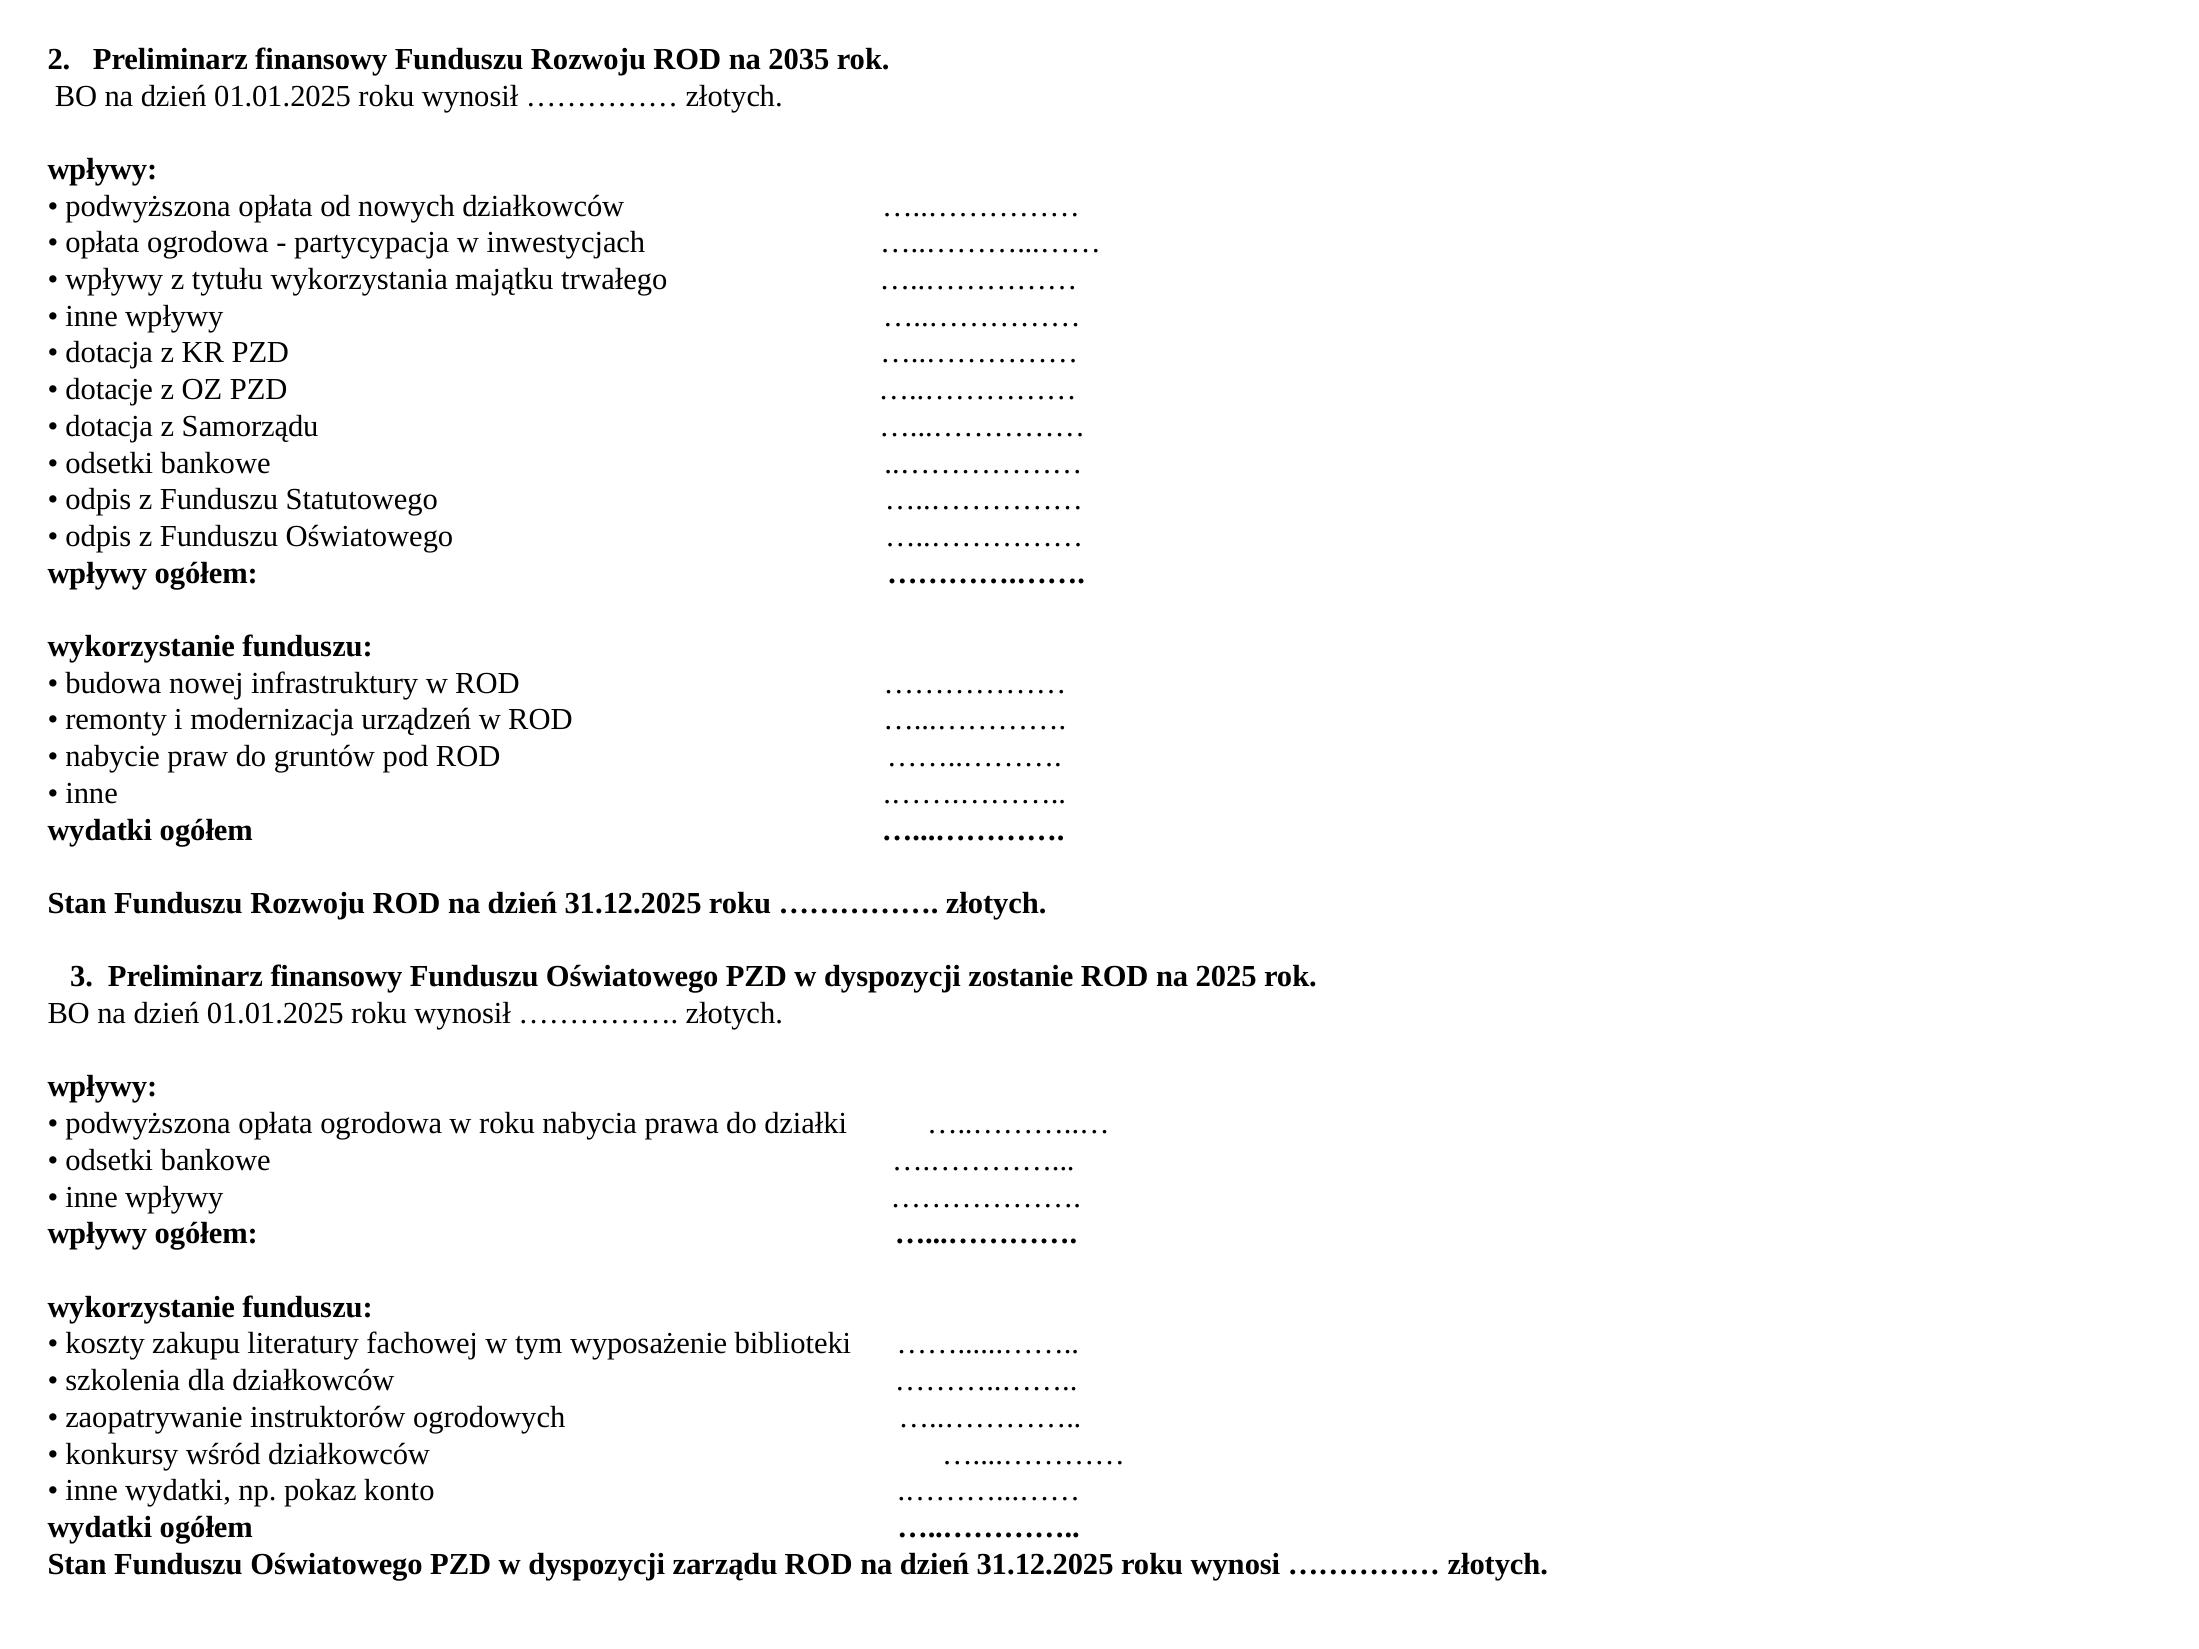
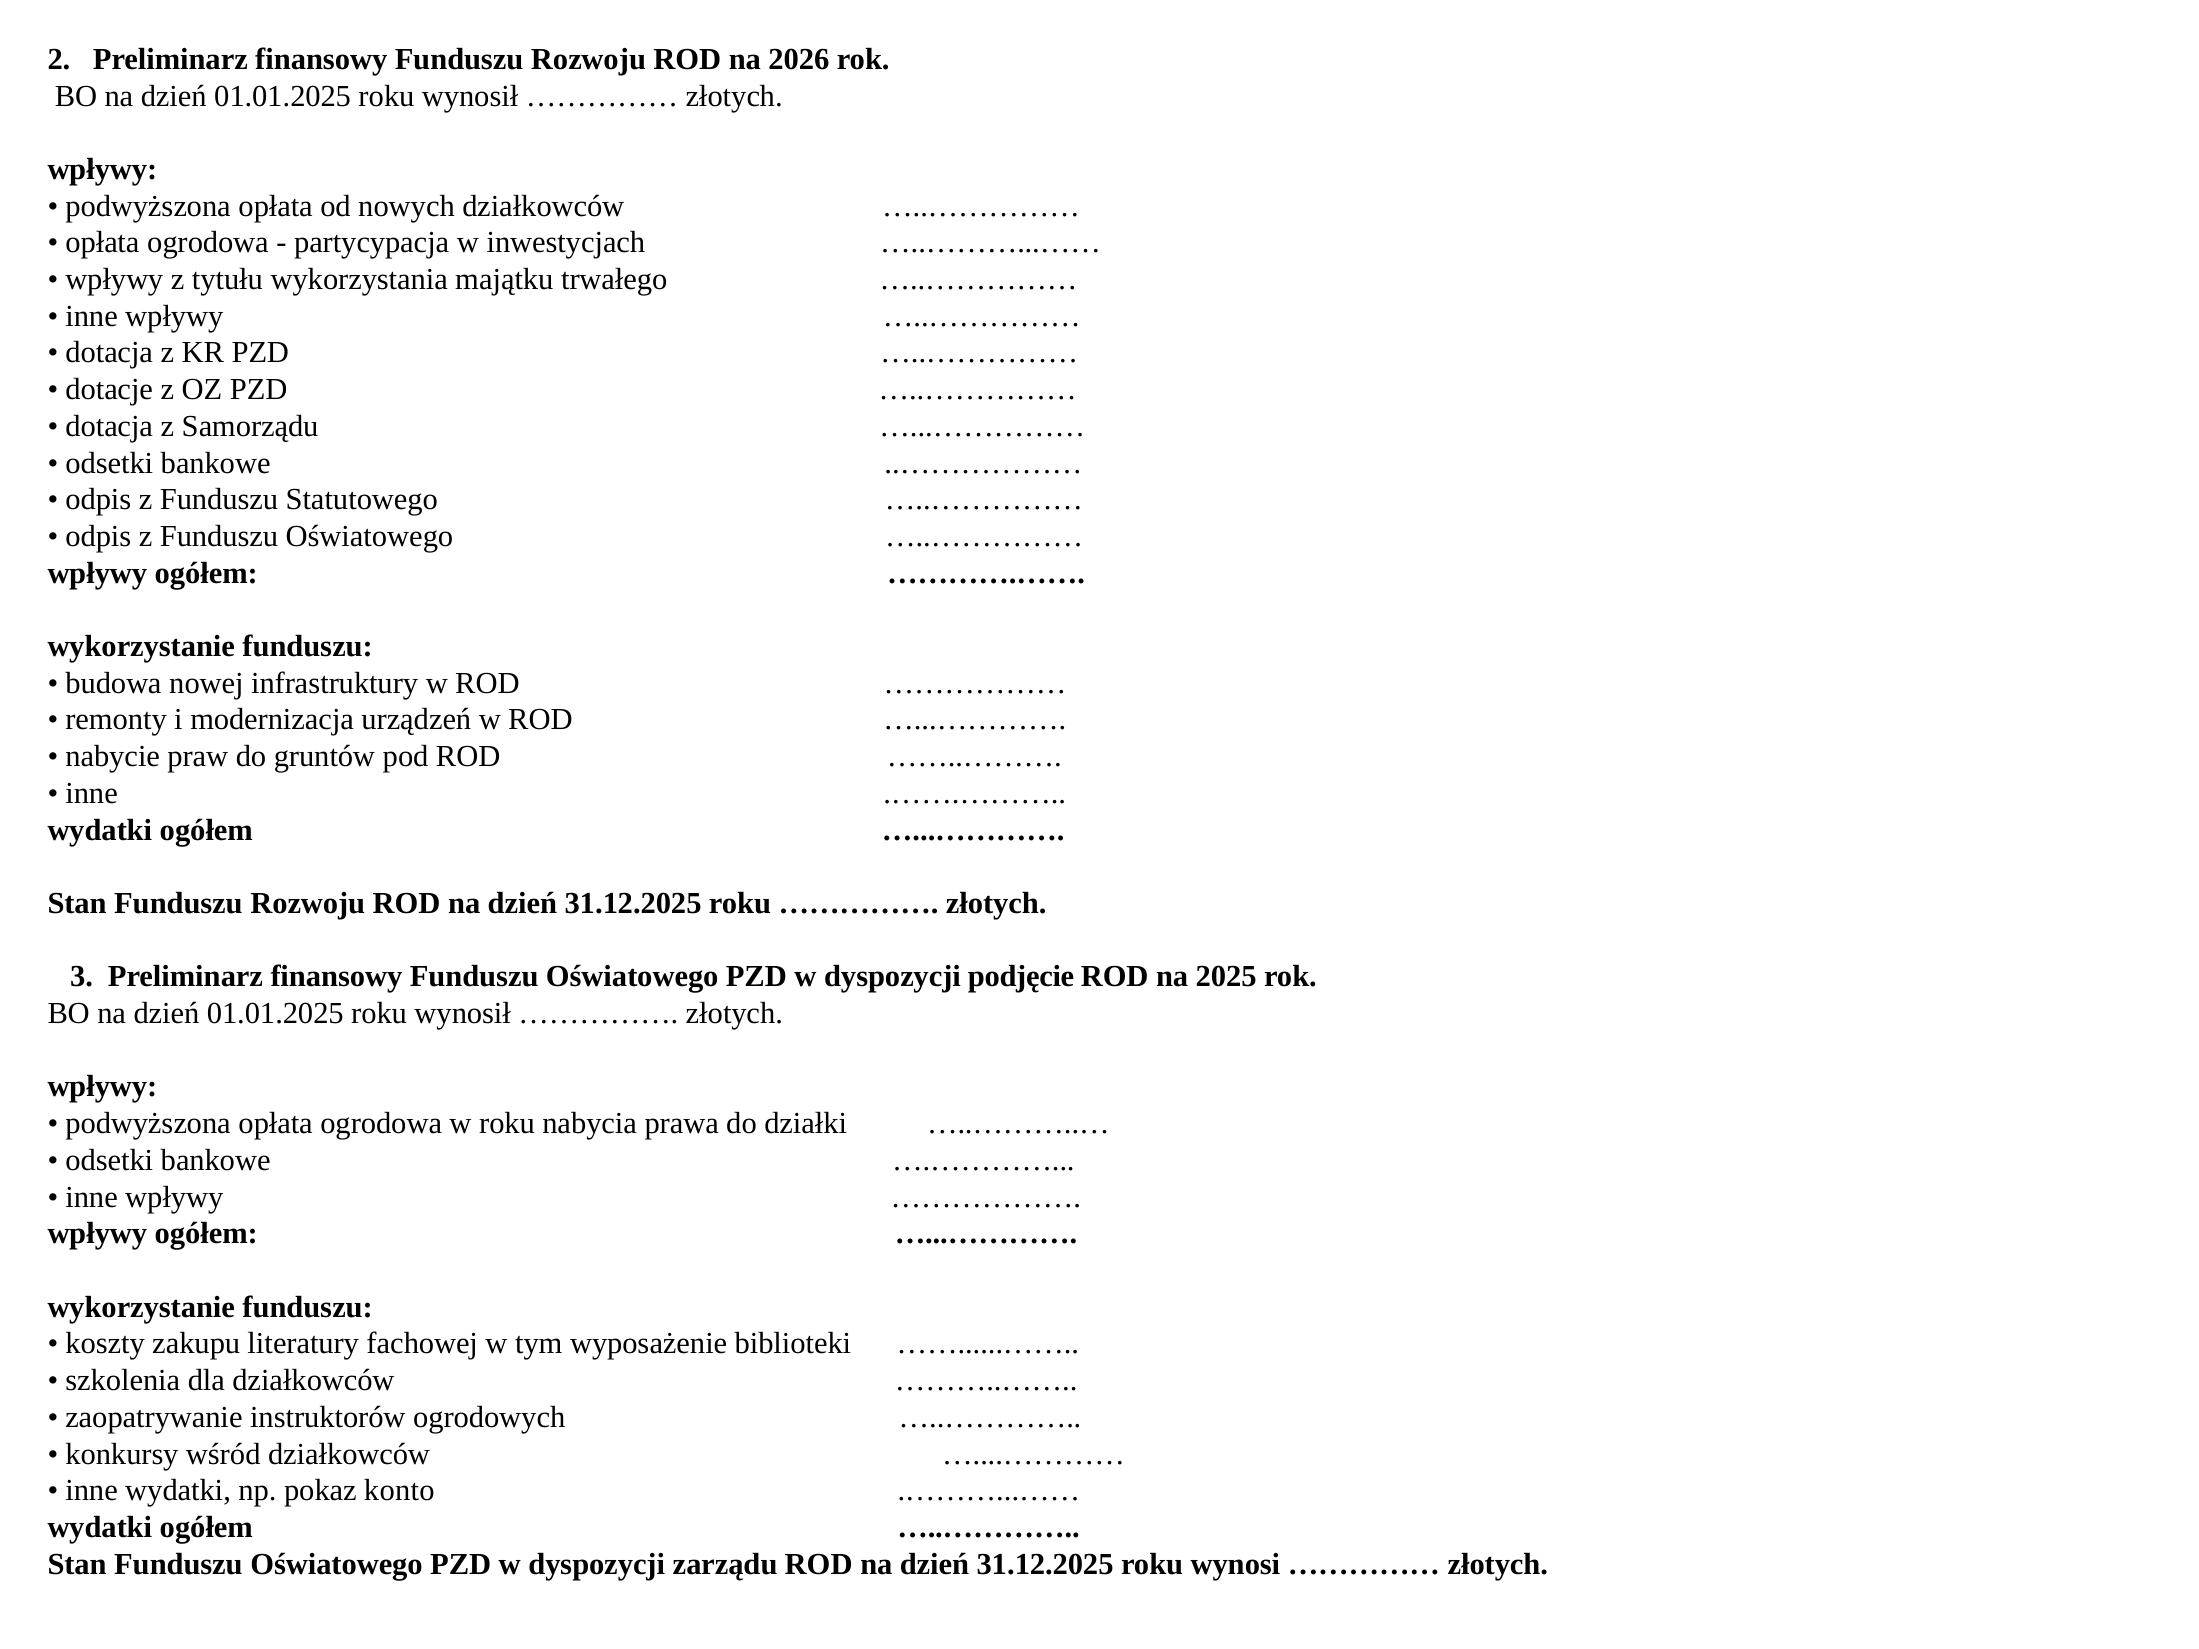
2035: 2035 -> 2026 (799, 59)
zostanie: zostanie -> podjęcie (1021, 977)
